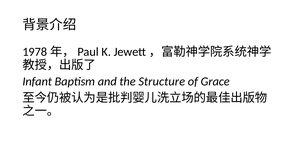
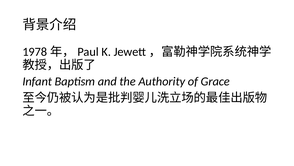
Structure: Structure -> Authority (162, 81)
